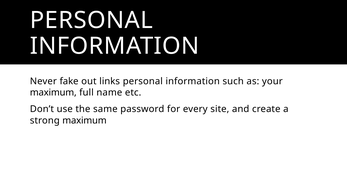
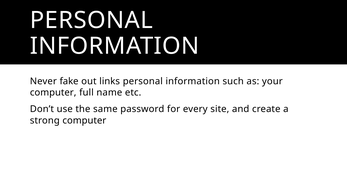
maximum: maximum -> computer (53, 93)
strong maximum: maximum -> computer (84, 121)
